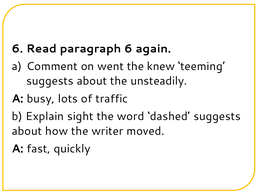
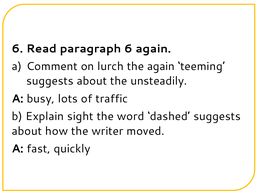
went: went -> lurch (111, 66)
the knew: knew -> again (161, 66)
